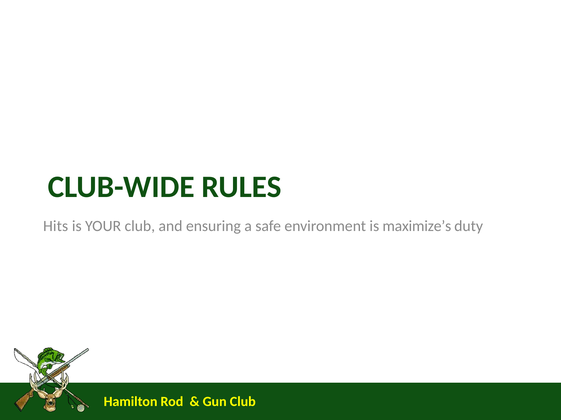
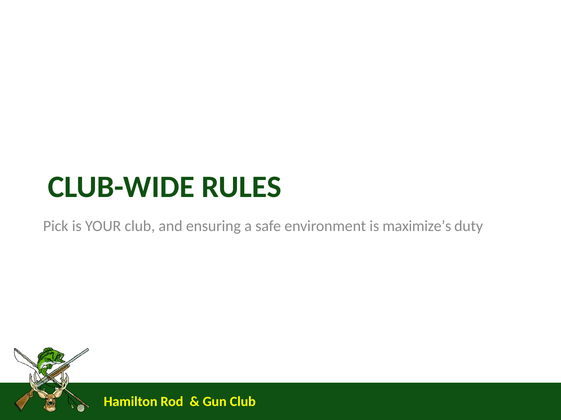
Hits: Hits -> Pick (56, 227)
